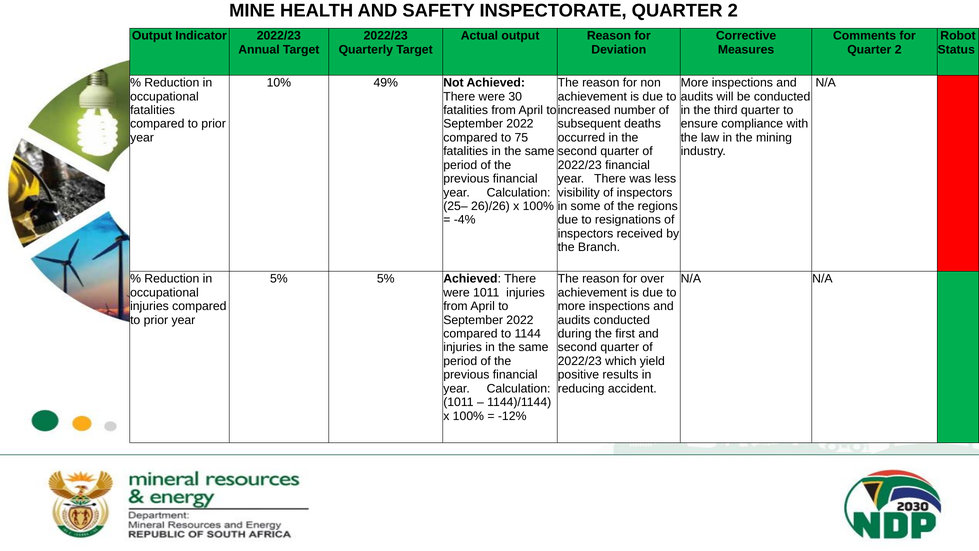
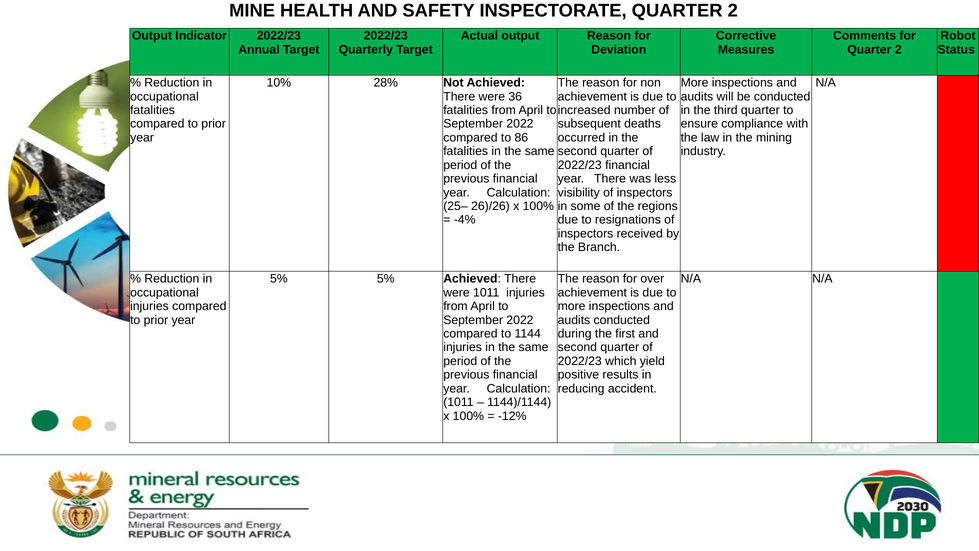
49%: 49% -> 28% (386, 83)
30: 30 -> 36 (515, 96)
75: 75 -> 86 (521, 138)
